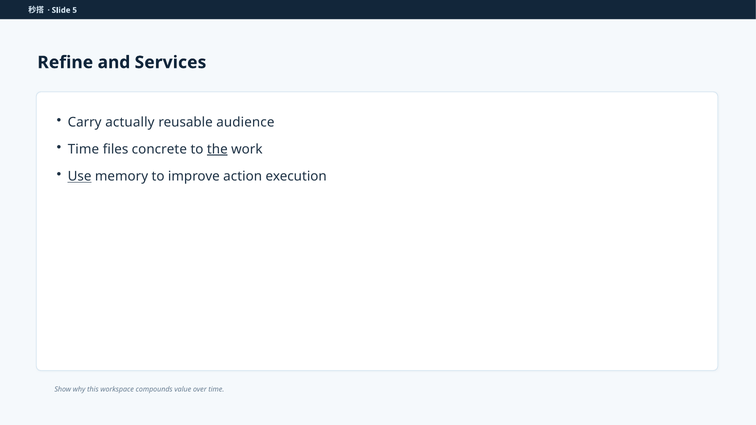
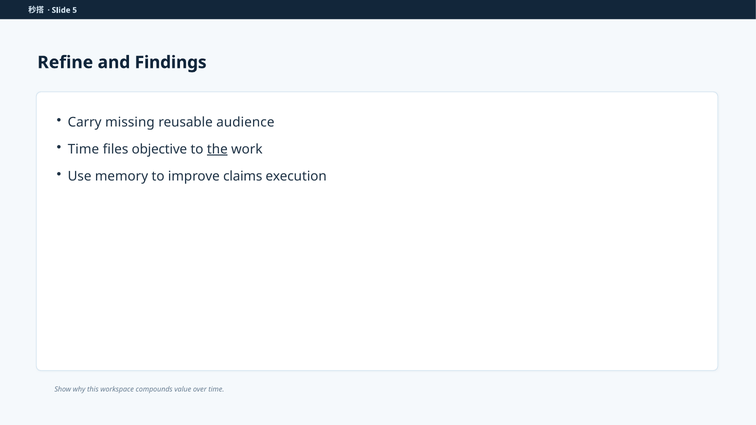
Services: Services -> Findings (171, 62)
actually: actually -> missing (130, 122)
concrete: concrete -> objective (159, 149)
Use underline: present -> none (80, 177)
action: action -> claims (243, 177)
